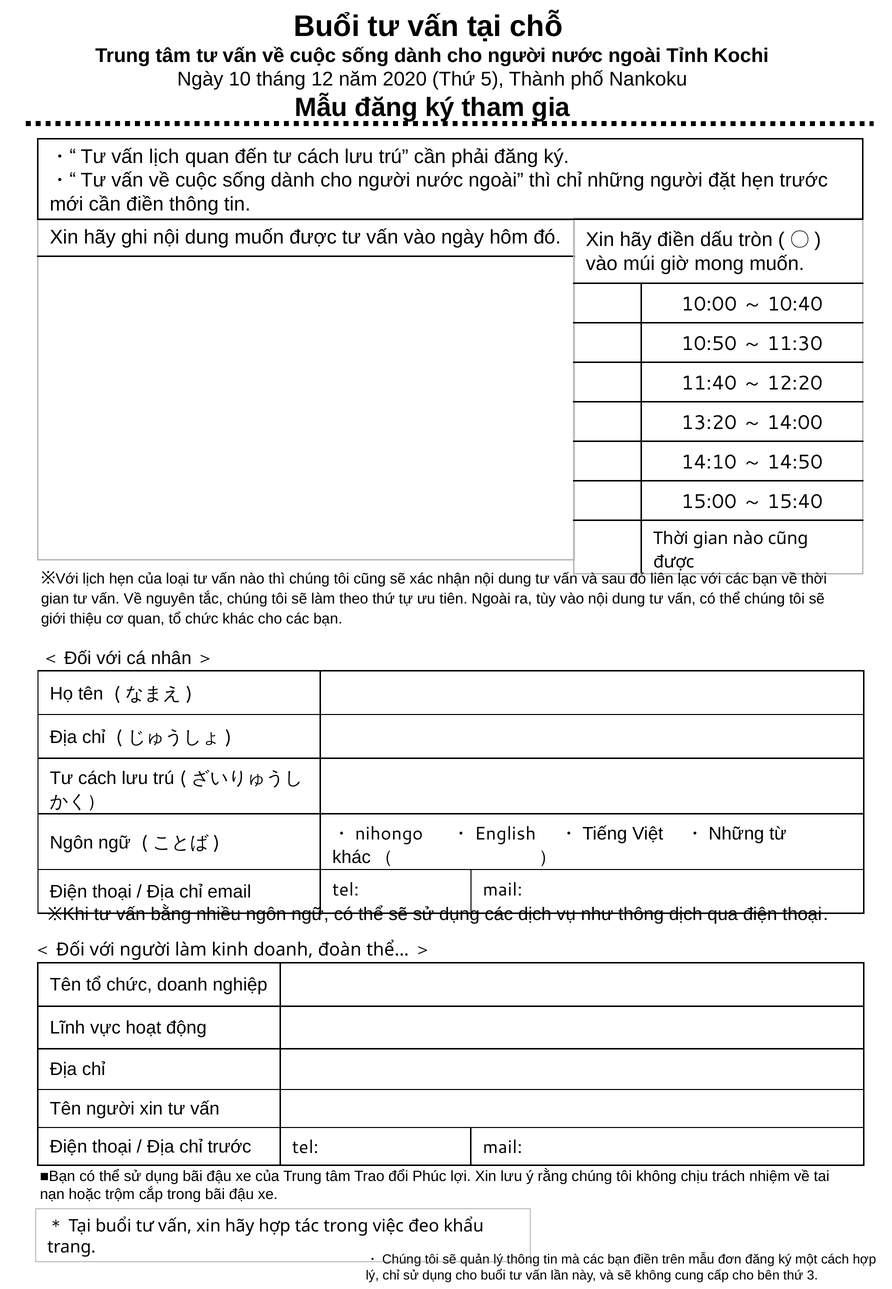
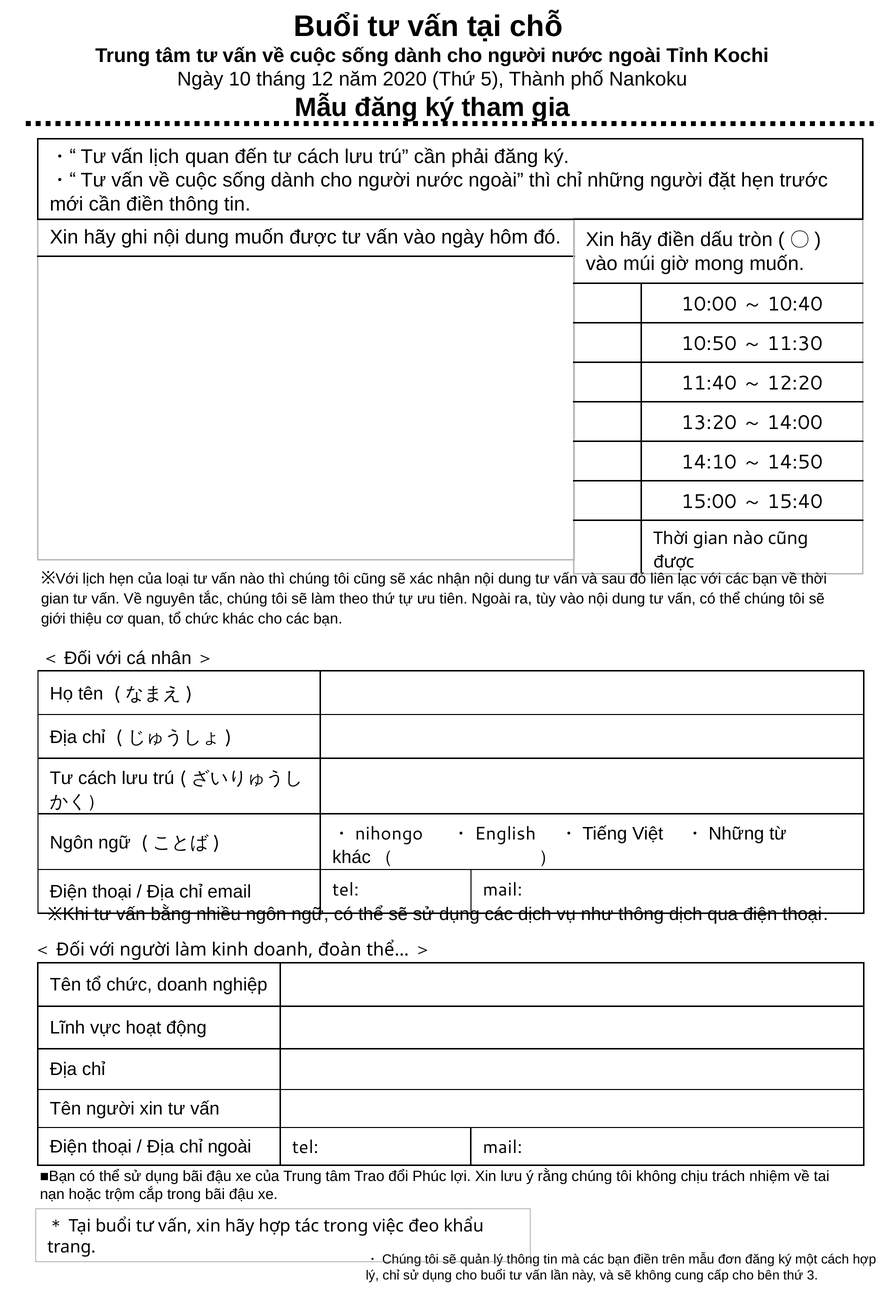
chỉ trước: trước -> ngoài (229, 1146)
